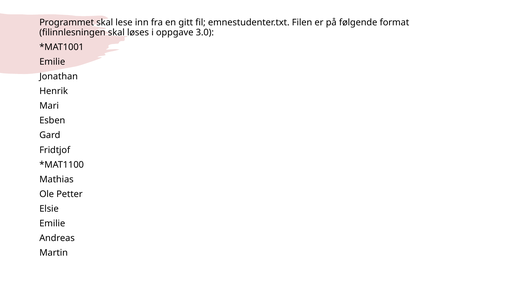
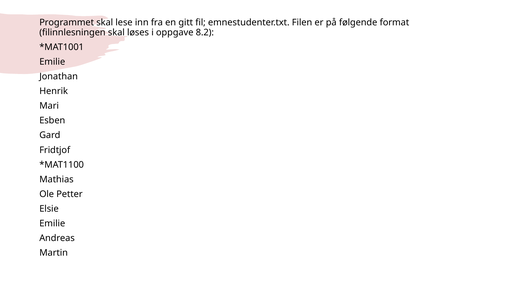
3.0: 3.0 -> 8.2 (205, 33)
